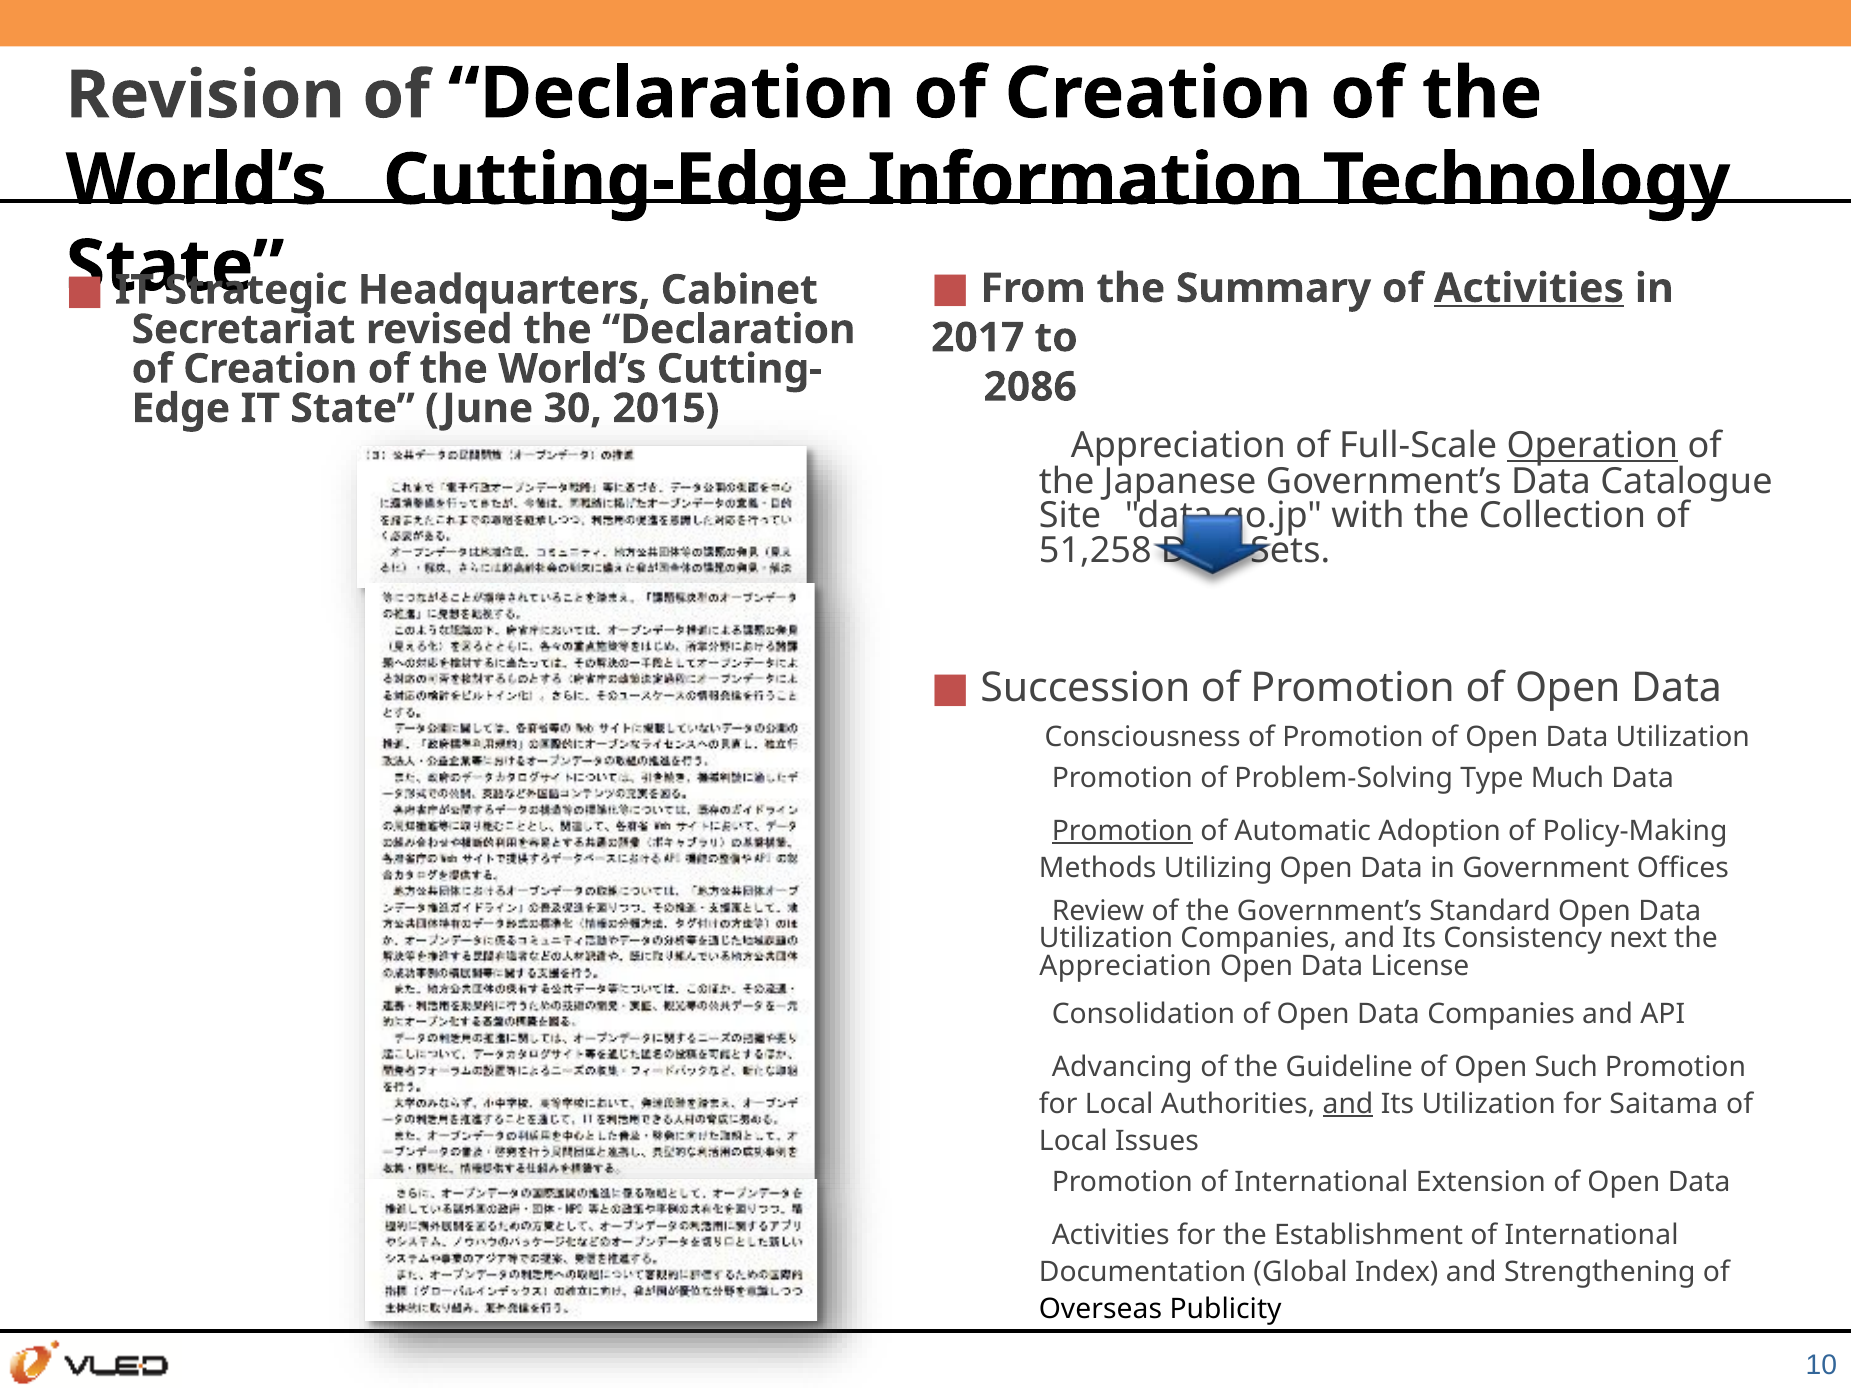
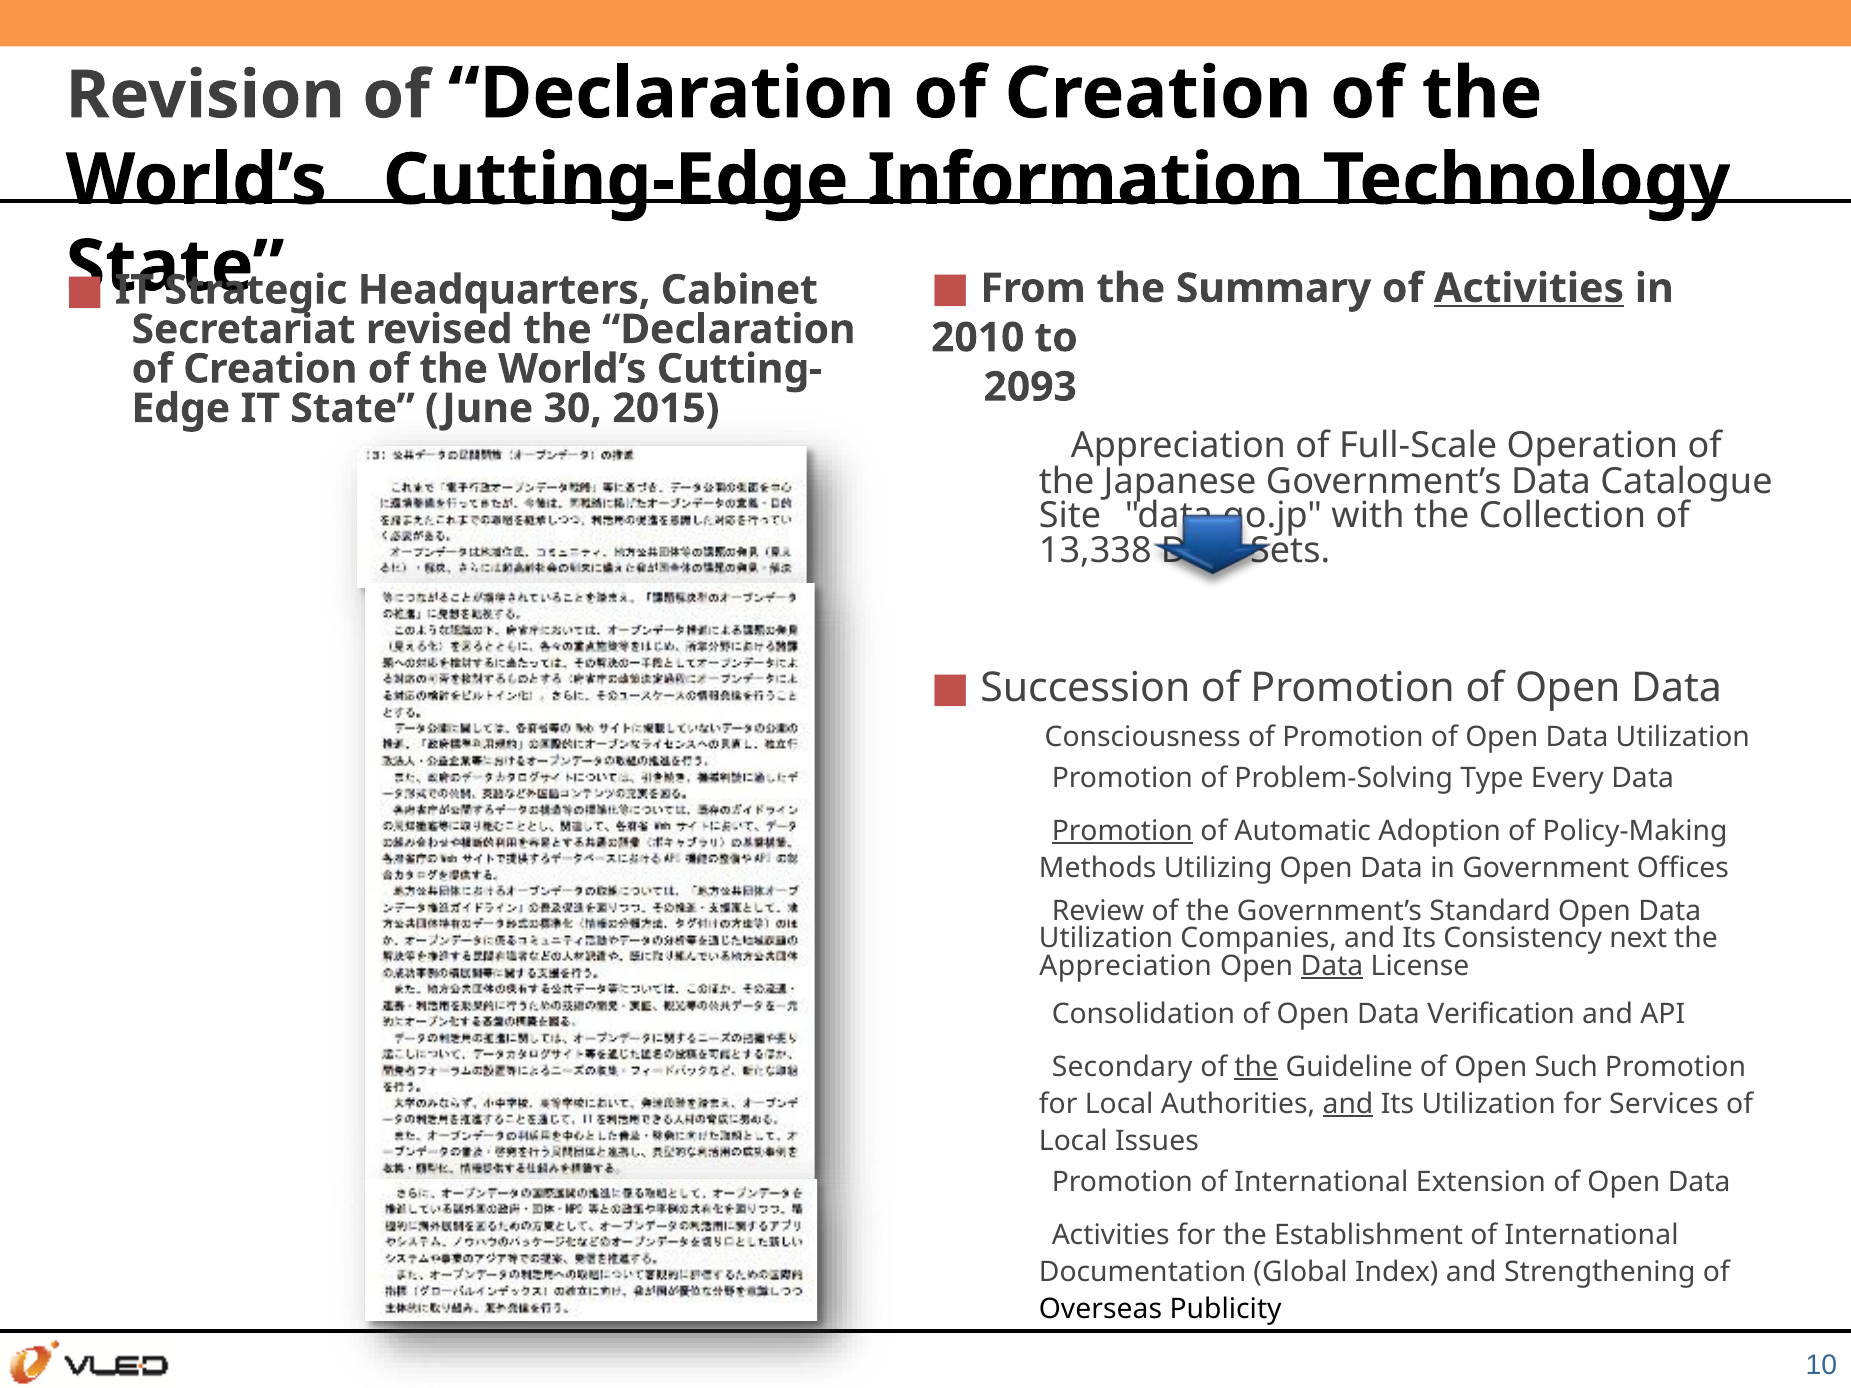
2017: 2017 -> 2010 (978, 338)
2086: 2086 -> 2093 (1030, 387)
Operation underline: present -> none (1592, 446)
51,258: 51,258 -> 13,338 (1095, 550)
Much: Much -> Every (1567, 778)
Data underline: none -> present (1332, 966)
Data Companies: Companies -> Verification (1501, 1014)
Advancing: Advancing -> Secondary (1122, 1067)
the underline: none -> present (1256, 1067)
Saitama: Saitama -> Services (1664, 1104)
